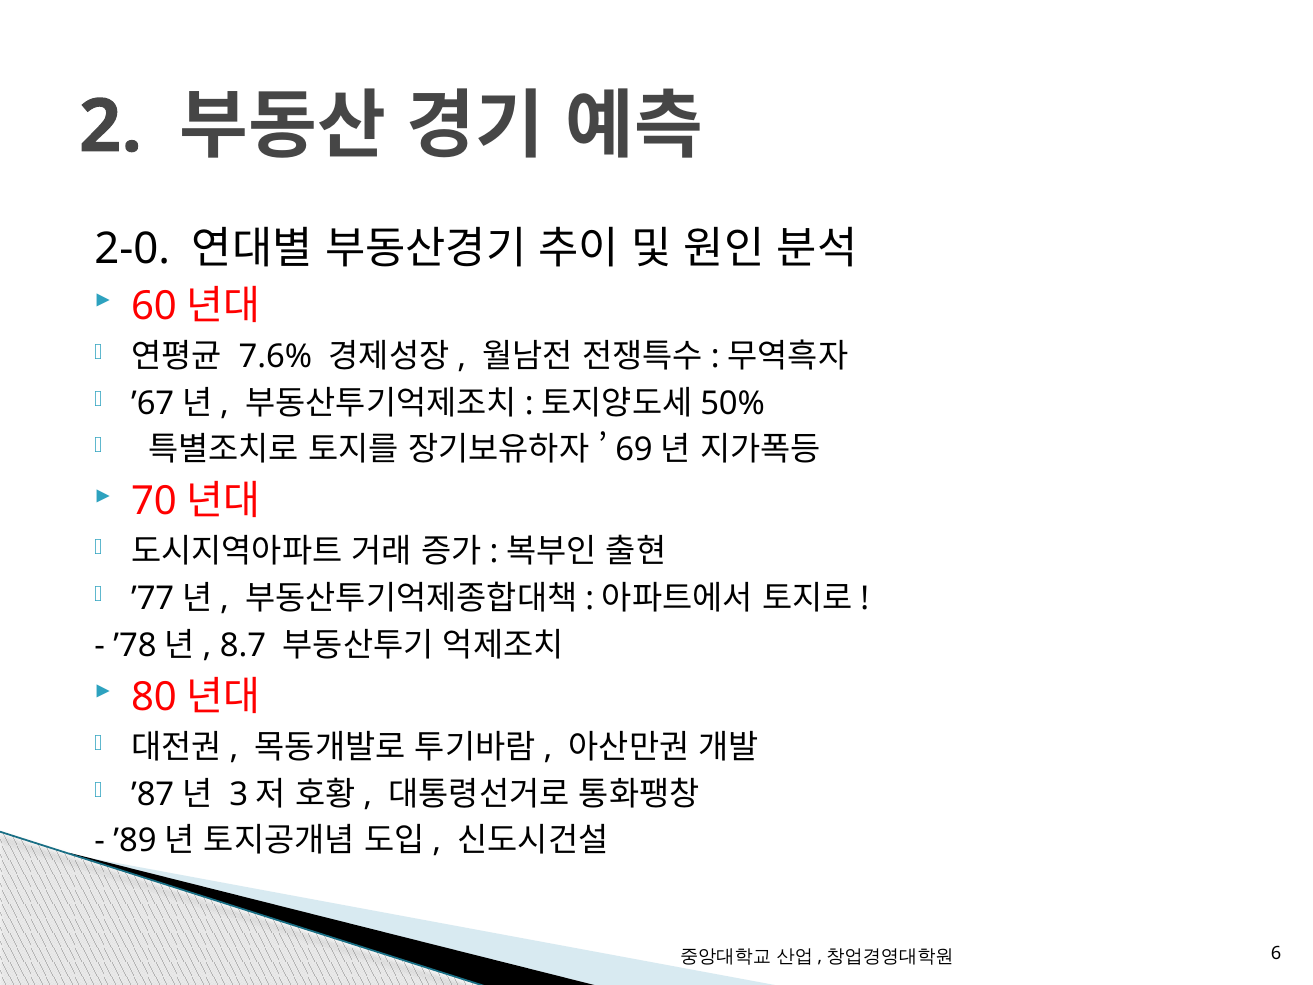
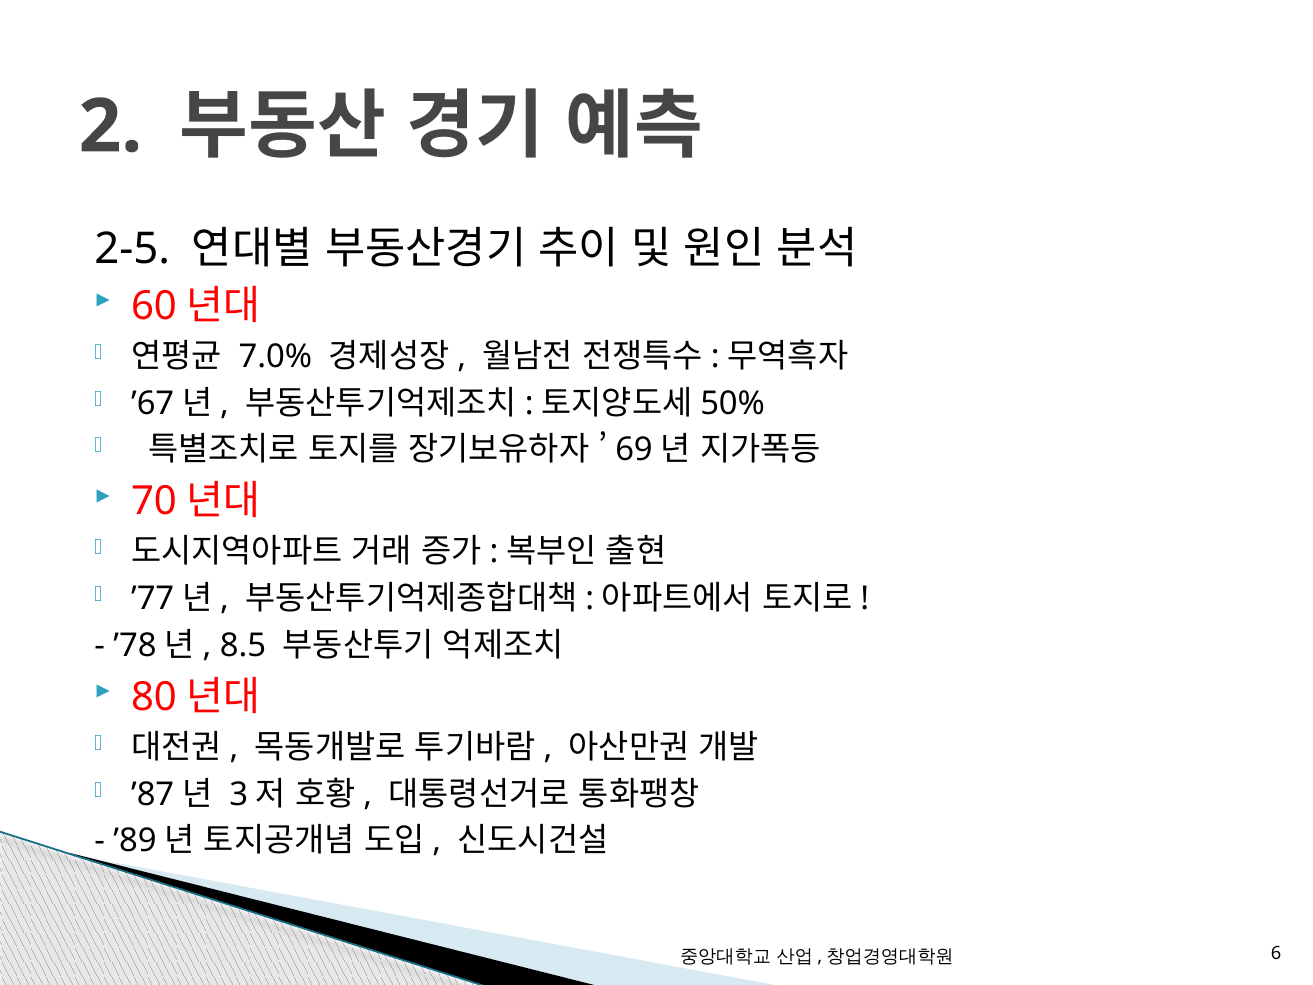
2-0: 2-0 -> 2-5 (132, 249)
7.6%: 7.6% -> 7.0% (275, 356)
8.7: 8.7 -> 8.5 (243, 645)
